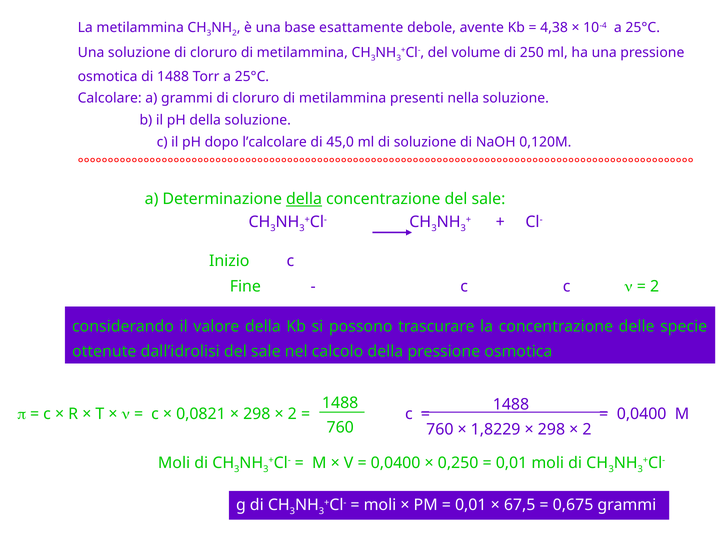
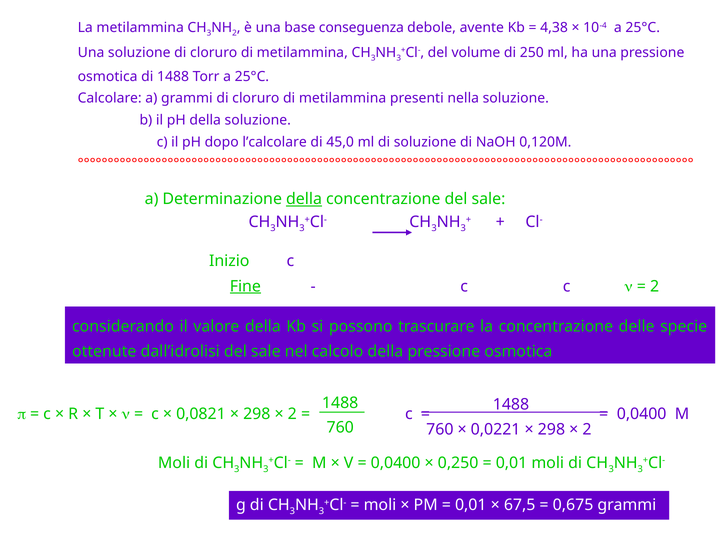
esattamente: esattamente -> conseguenza (361, 28)
Fine underline: none -> present (245, 286)
1,8229: 1,8229 -> 0,0221 (496, 429)
